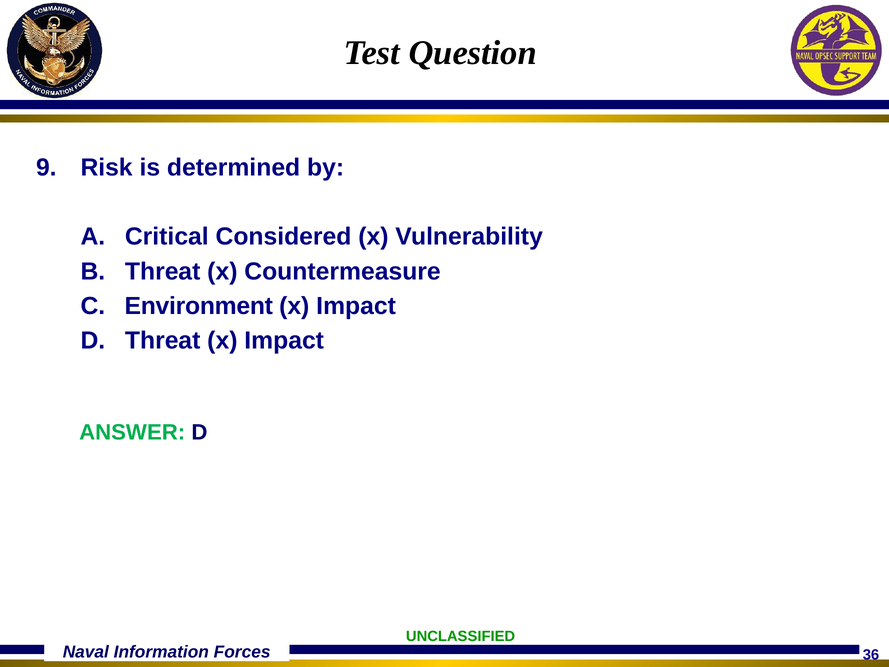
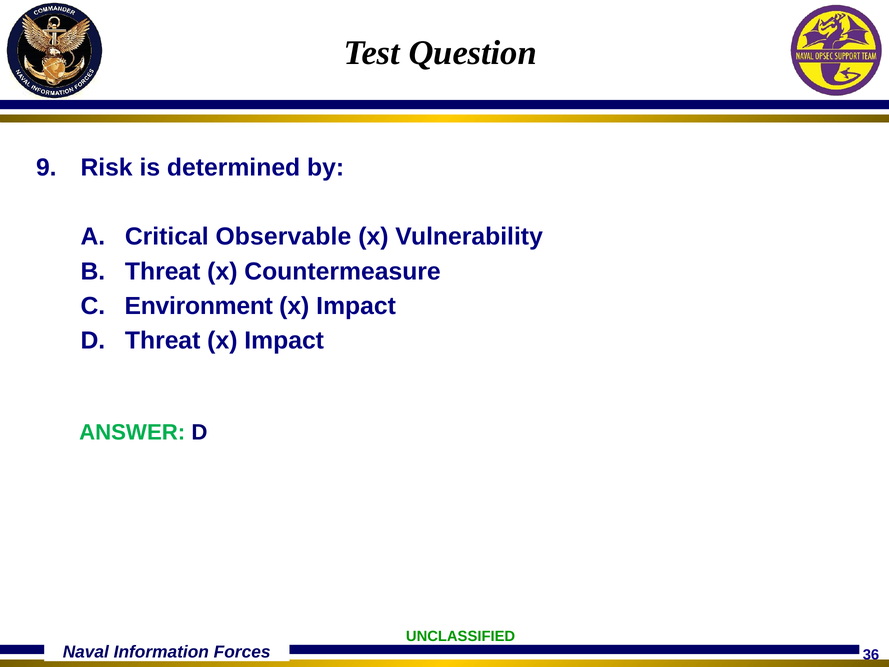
Considered: Considered -> Observable (283, 237)
